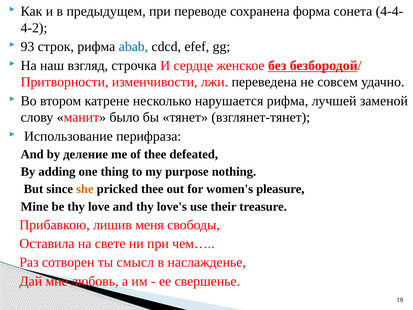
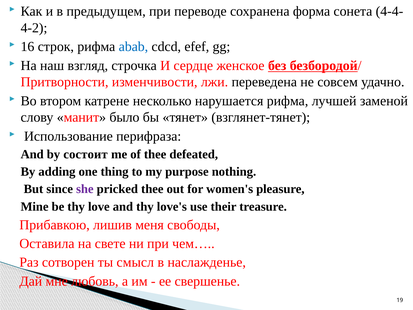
93: 93 -> 16 (27, 47)
деление: деление -> состоит (86, 154)
she colour: orange -> purple (85, 189)
